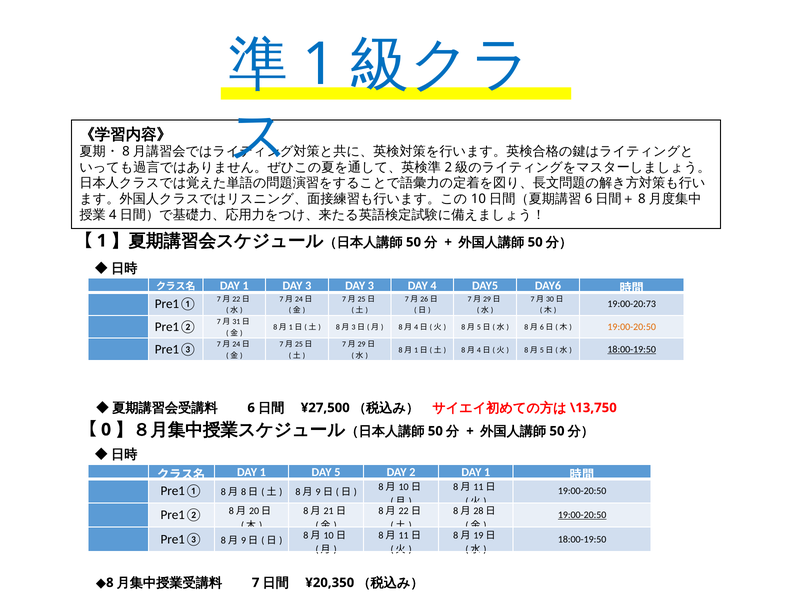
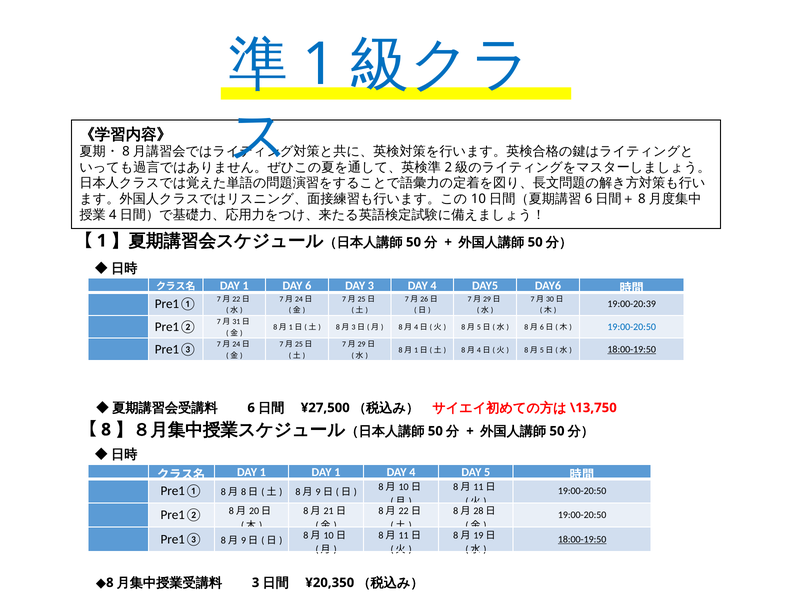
1 DAY 3: 3 -> 6 (308, 286)
19:00-20:73: 19:00-20:73 -> 19:00-20:39 (632, 304)
19:00-20:50 colour: orange -> blue (632, 327)
0: 0 -> 8 (106, 430)
1 DAY 5: 5 -> 1 (337, 472)
2: 2 -> 4 (412, 472)
1: 1 -> 5 (487, 472)
19:00-20:50 underline: present -> none (582, 515)
18:00-19:50 underline: none -> present (582, 539)
7: 7 -> 3 (256, 583)
